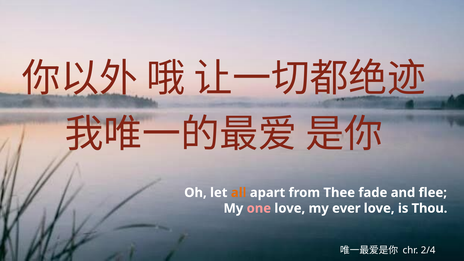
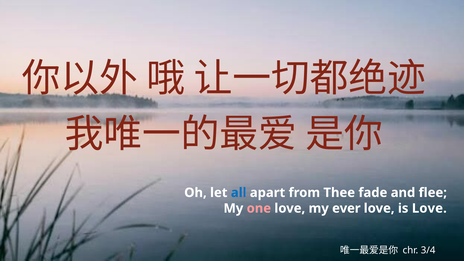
all colour: orange -> blue (239, 193)
is Thou: Thou -> Love (429, 208)
2/4: 2/4 -> 3/4 (428, 250)
